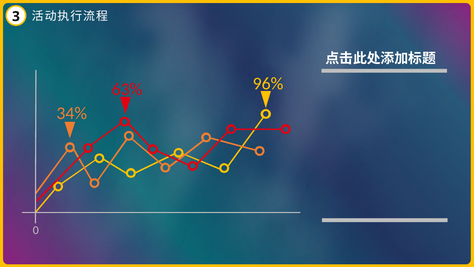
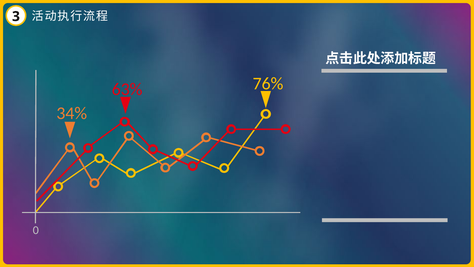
96%: 96% -> 76% (268, 84)
